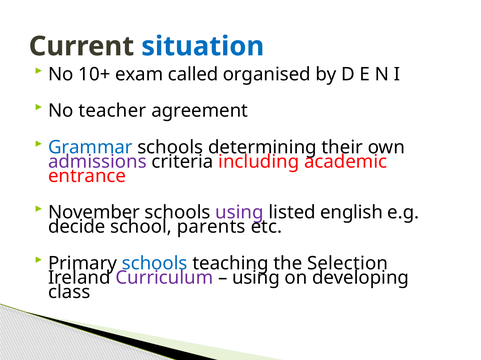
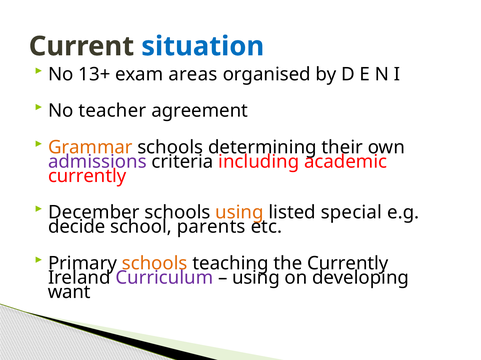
10+: 10+ -> 13+ (94, 74)
called: called -> areas (193, 74)
Grammar colour: blue -> orange (90, 148)
entrance: entrance -> currently (87, 176)
November: November -> December (94, 213)
using colour: purple -> orange (239, 213)
english: english -> special (351, 213)
schools colour: blue -> orange (155, 264)
the Selection: Selection -> Currently (348, 264)
class: class -> want (69, 293)
